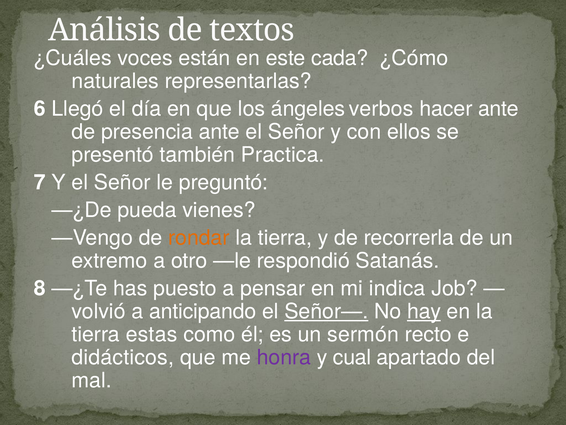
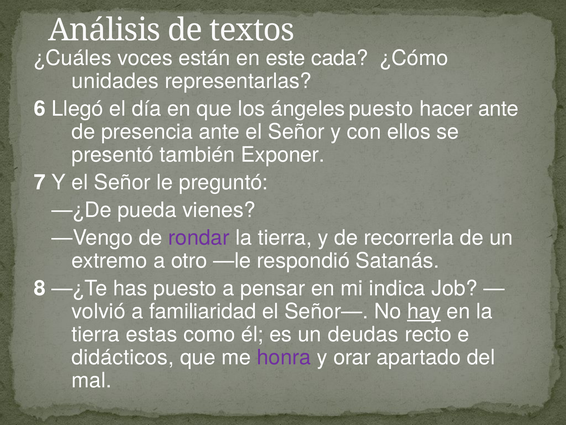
naturales: naturales -> unidades (115, 81)
ángeles verbos: verbos -> puesto (381, 109)
Practica: Practica -> Exponer (283, 155)
rondar colour: orange -> purple (199, 238)
anticipando: anticipando -> familiaridad (203, 311)
Señor— underline: present -> none (326, 311)
sermón: sermón -> deudas (363, 334)
cual: cual -> orar (352, 357)
